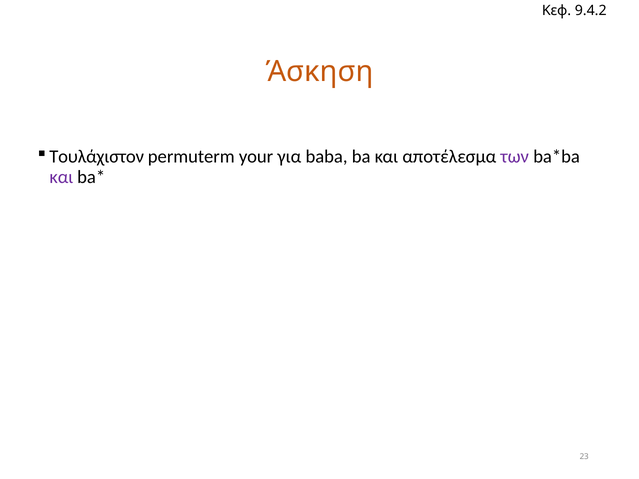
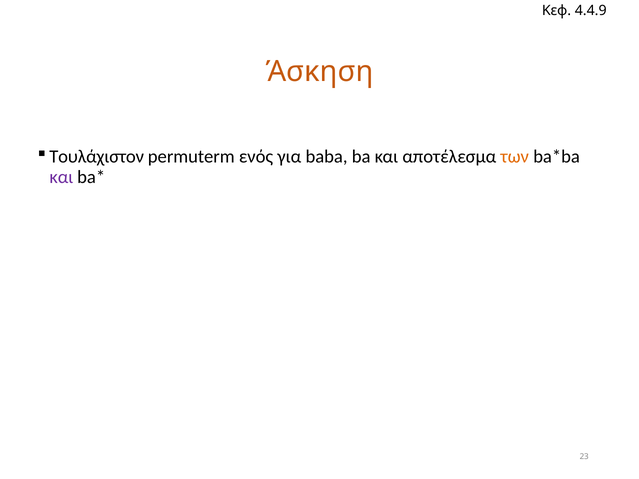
9.4.2: 9.4.2 -> 4.4.9 (591, 10)
your: your -> ενός (256, 157)
των colour: purple -> orange (515, 157)
